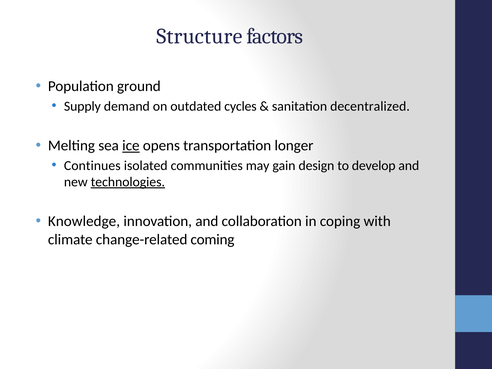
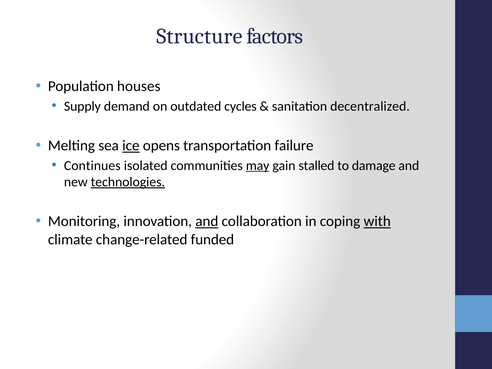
ground: ground -> houses (139, 86)
longer: longer -> failure (294, 146)
may underline: none -> present (258, 165)
design: design -> stalled (316, 165)
develop: develop -> damage (374, 165)
Knowledge: Knowledge -> Monitoring (84, 221)
and underline: none -> present (207, 221)
with underline: none -> present (377, 221)
coming: coming -> funded (212, 239)
